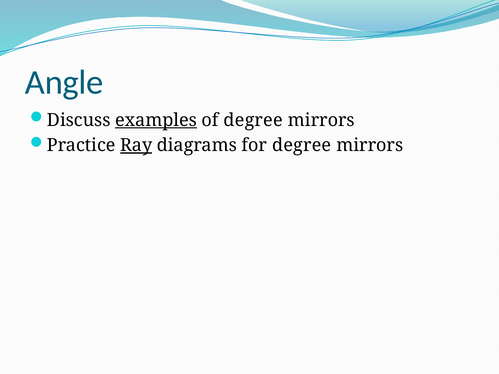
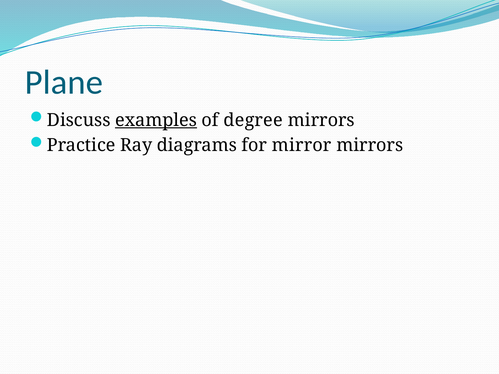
Angle: Angle -> Plane (64, 82)
Ray underline: present -> none (136, 145)
for degree: degree -> mirror (302, 145)
